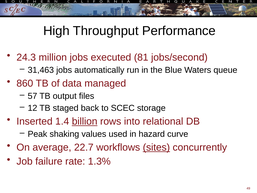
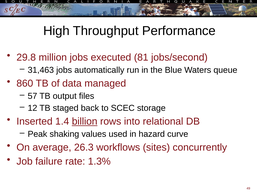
24.3: 24.3 -> 29.8 (26, 57)
22.7: 22.7 -> 26.3 (84, 147)
sites underline: present -> none (156, 147)
